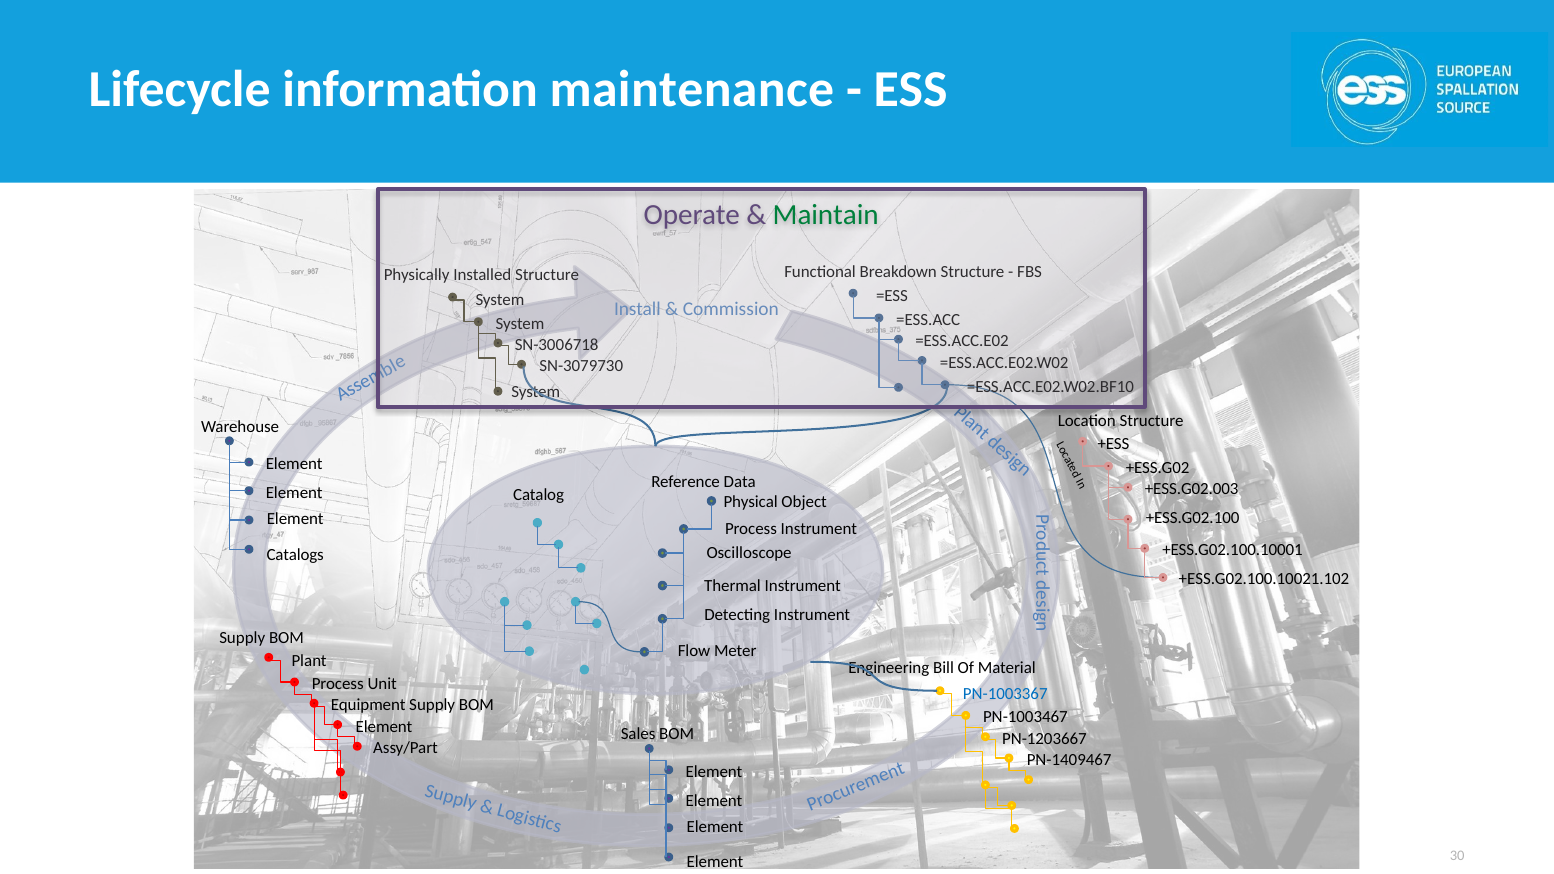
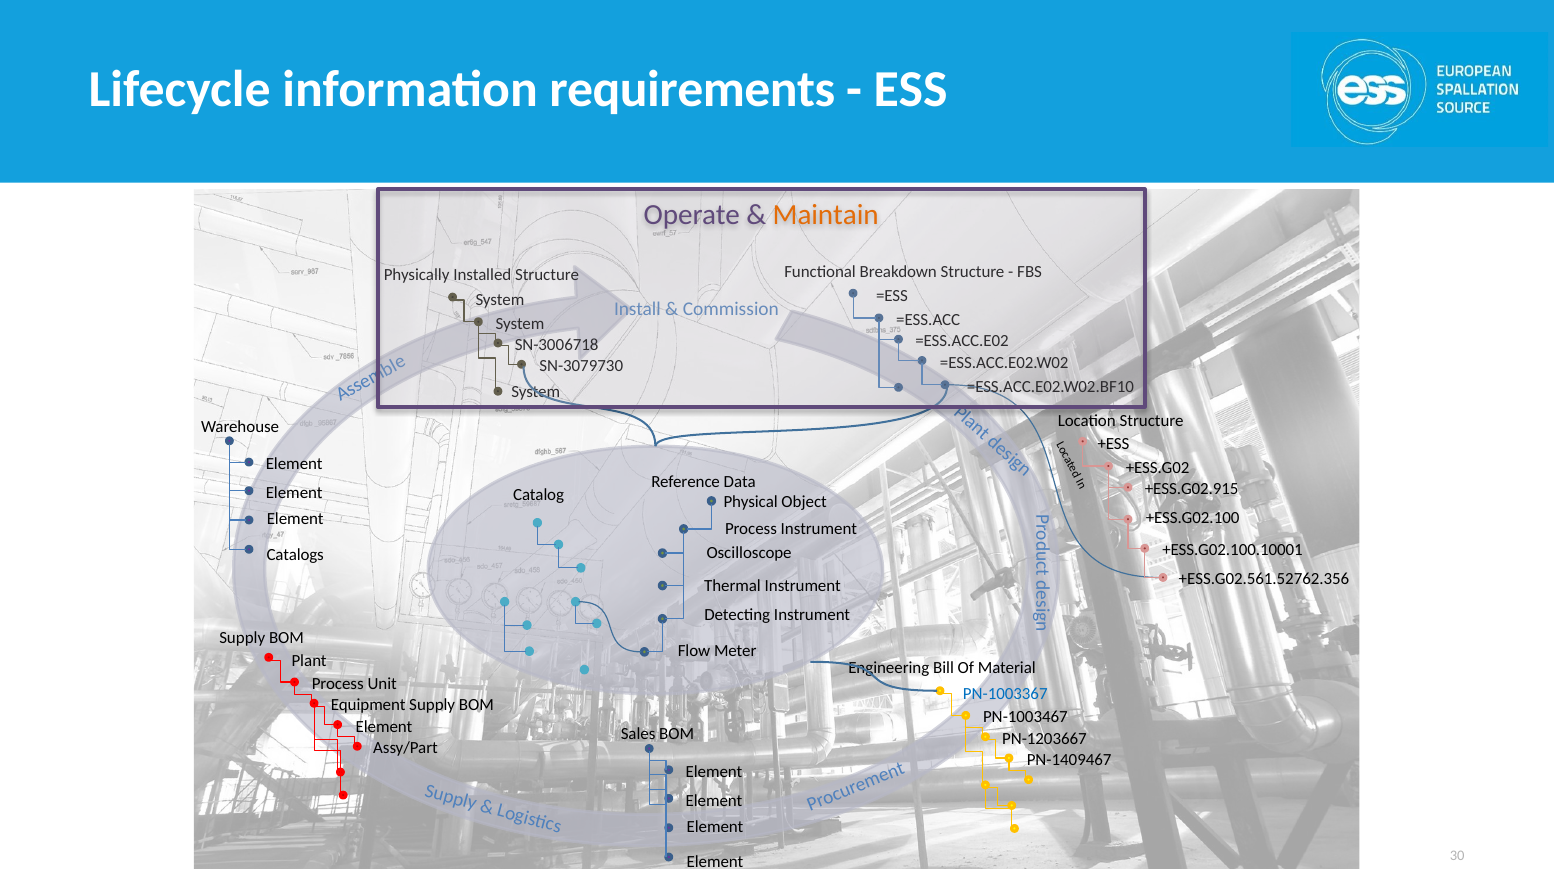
maintenance: maintenance -> requirements (692, 89)
Maintain colour: green -> orange (826, 214)
+ESS.G02.003: +ESS.G02.003 -> +ESS.G02.915 (1192, 489)
+ESS.G02.100.10021.102: +ESS.G02.100.10021.102 -> +ESS.G02.561.52762.356 (1264, 579)
